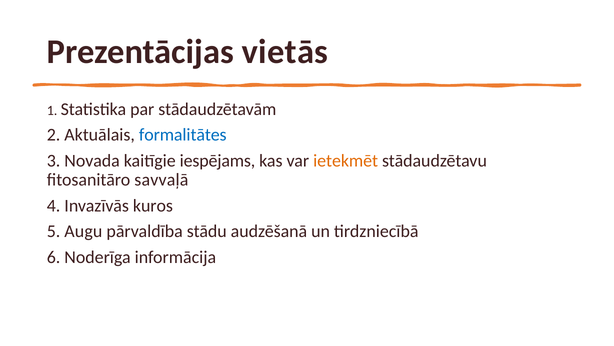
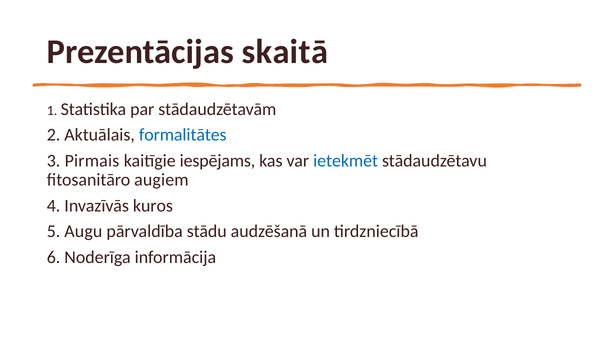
vietās: vietās -> skaitā (285, 52)
Novada: Novada -> Pirmais (92, 160)
ietekmēt colour: orange -> blue (346, 160)
savvaļā: savvaļā -> augiem (161, 180)
